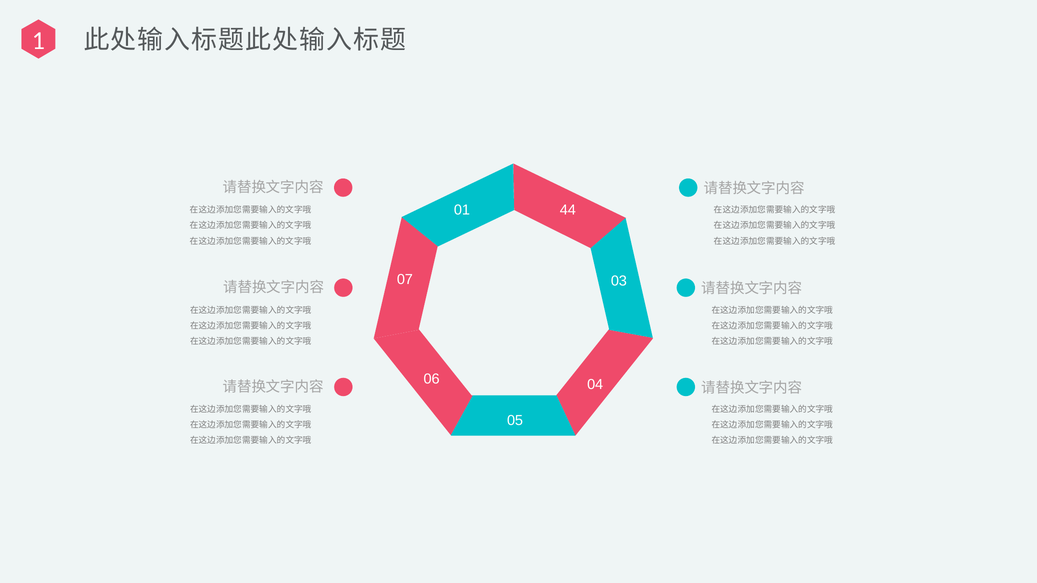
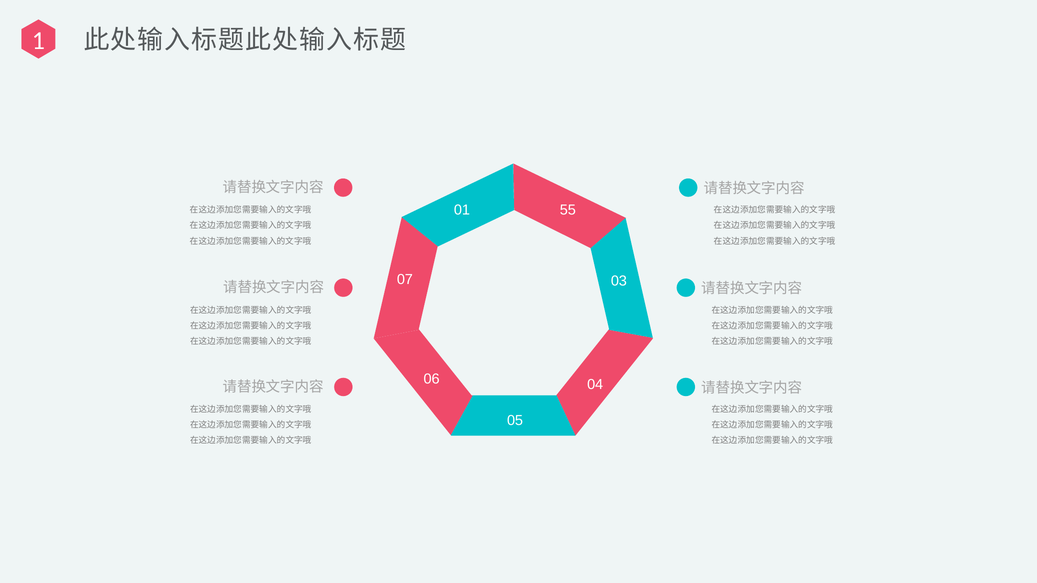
44: 44 -> 55 (568, 210)
